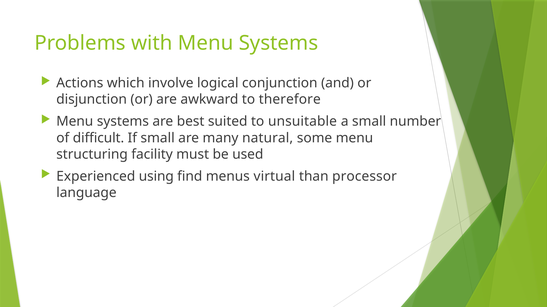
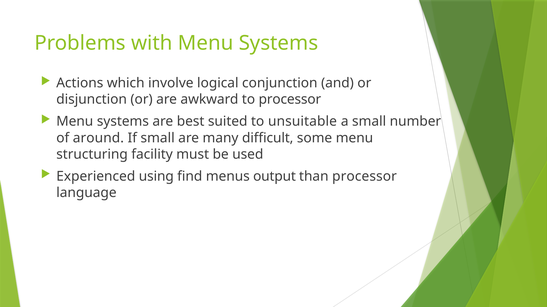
to therefore: therefore -> processor (290, 100)
difficult: difficult -> around (98, 138)
natural: natural -> difficult (268, 138)
virtual: virtual -> output (274, 177)
